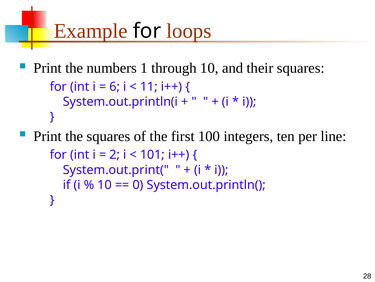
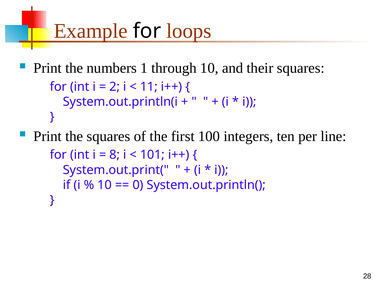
6: 6 -> 2 (115, 87)
2: 2 -> 8 (115, 154)
